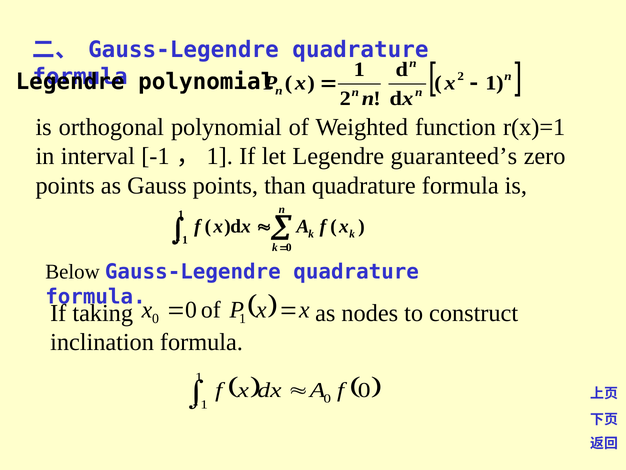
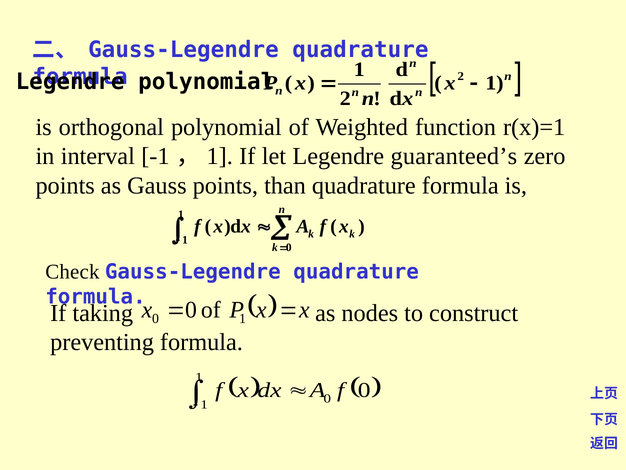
Below: Below -> Check (72, 271)
inclination: inclination -> preventing (102, 342)
